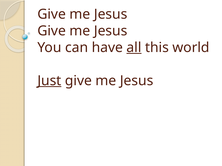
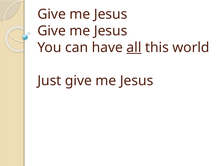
Just underline: present -> none (49, 81)
